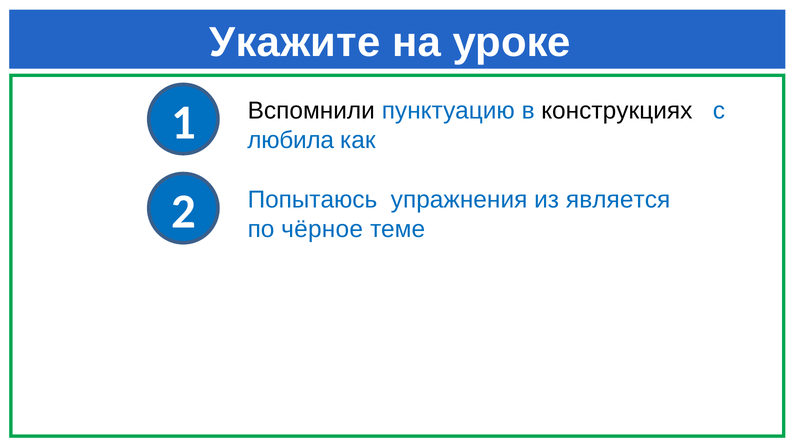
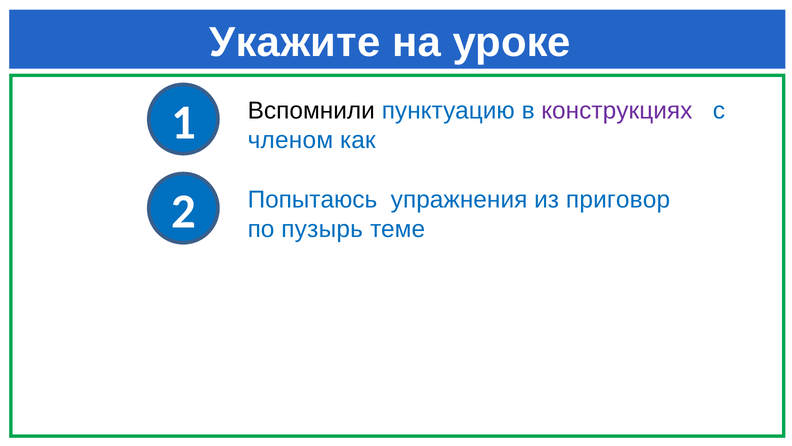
конструкциях colour: black -> purple (617, 111)
любила: любила -> членом (290, 140)
является: является -> приговор (618, 200)
чёрное: чёрное -> пузырь (322, 229)
